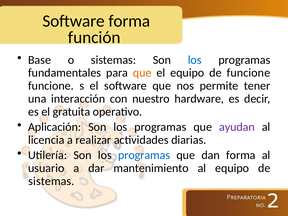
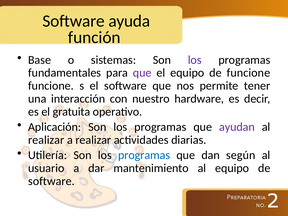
Software forma: forma -> ayuda (129, 21)
los colour: blue -> purple (195, 60)
que colour: orange -> purple (142, 73)
licencia: licencia -> realizar (46, 140)
dan forma: forma -> según (241, 155)
sistemas: sistemas -> software (51, 181)
